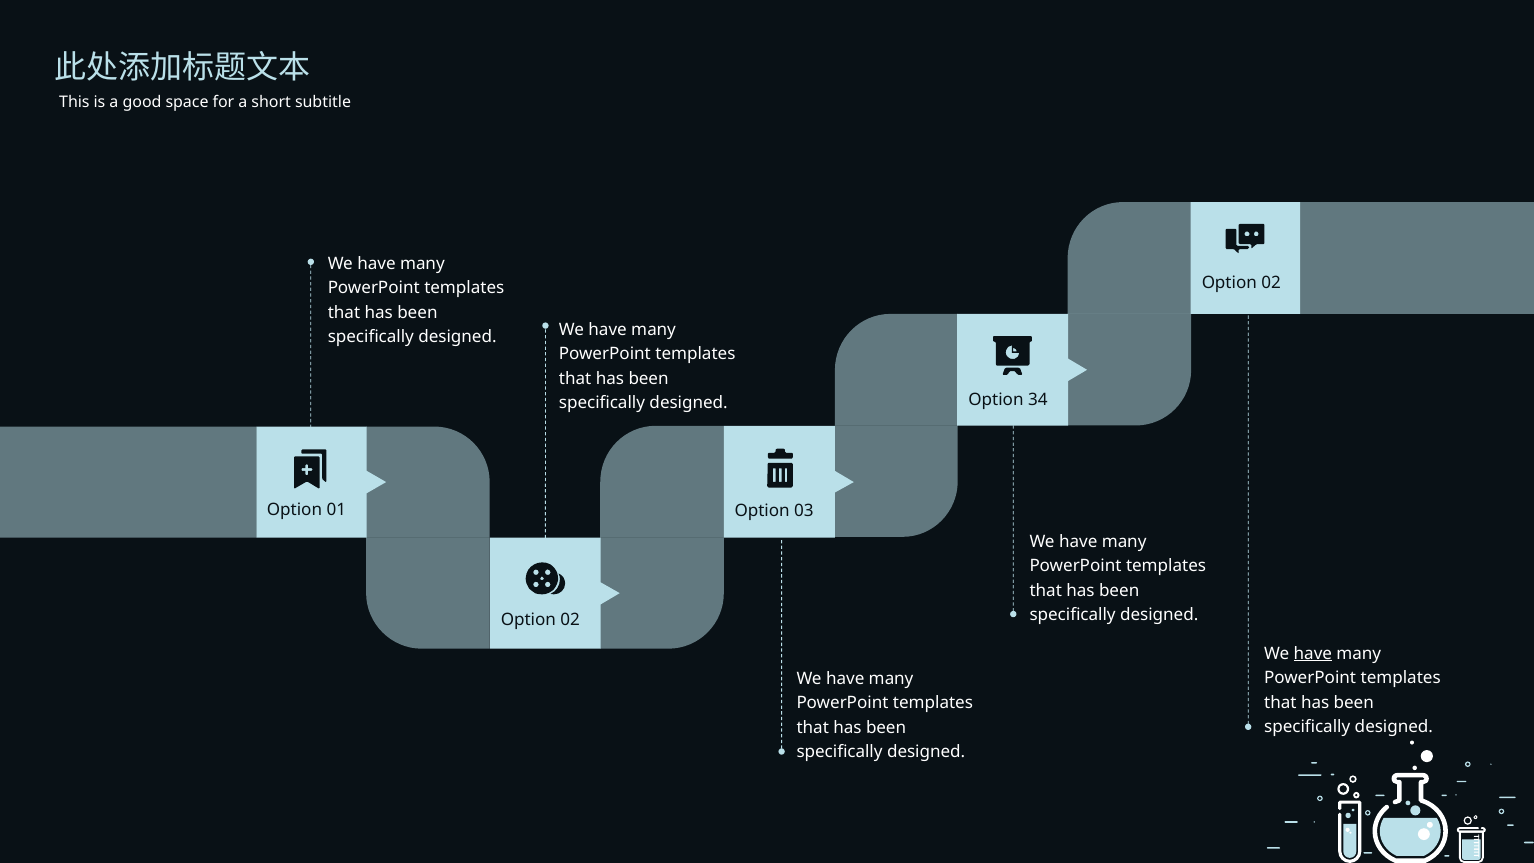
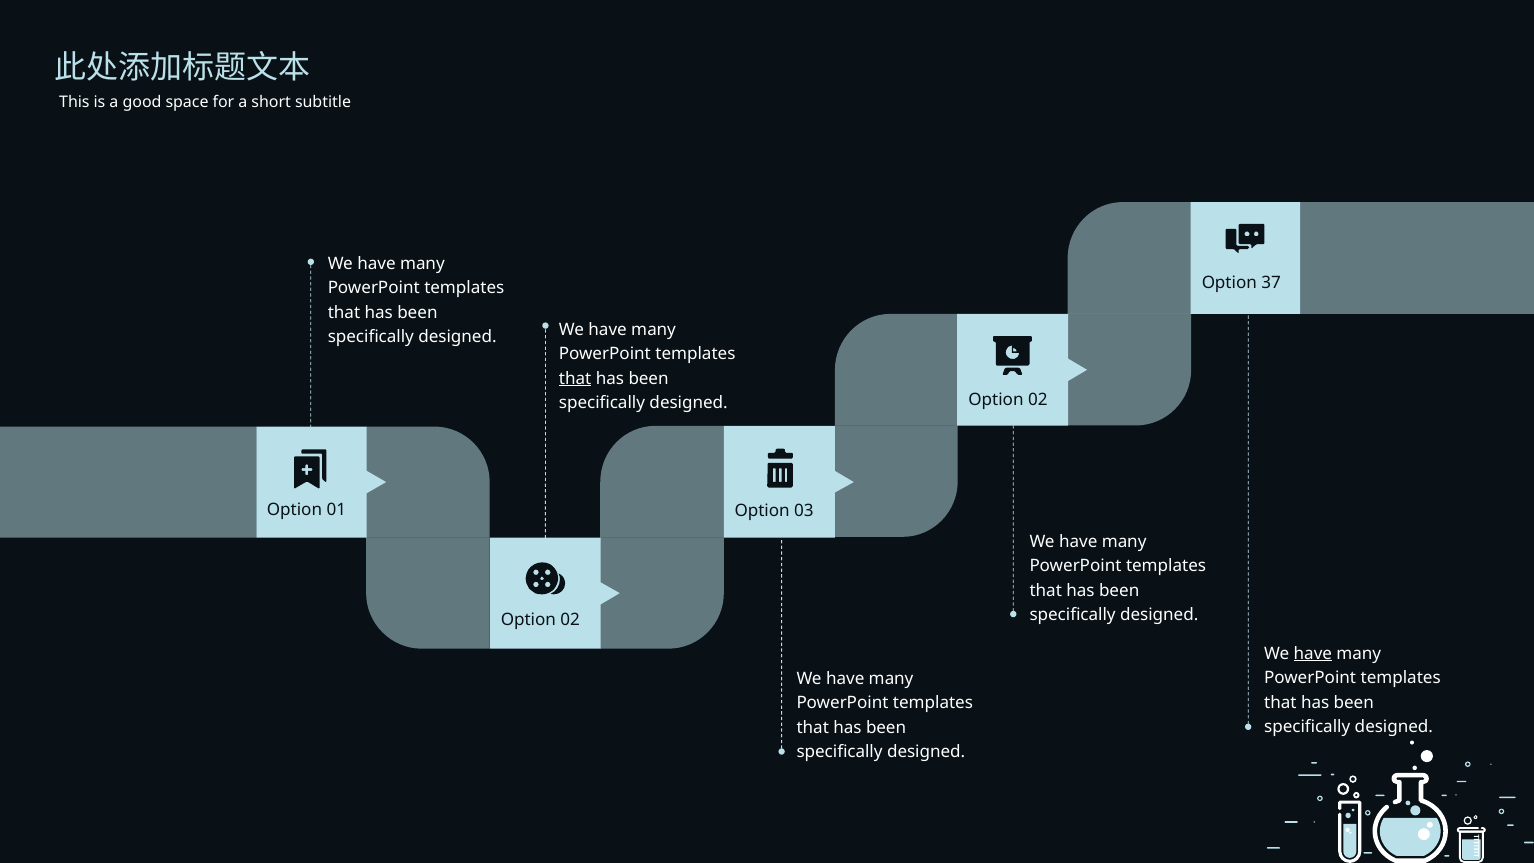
02: 02 -> 37 (1271, 283)
that underline: none -> present (575, 379)
34: 34 -> 02 (1038, 400)
